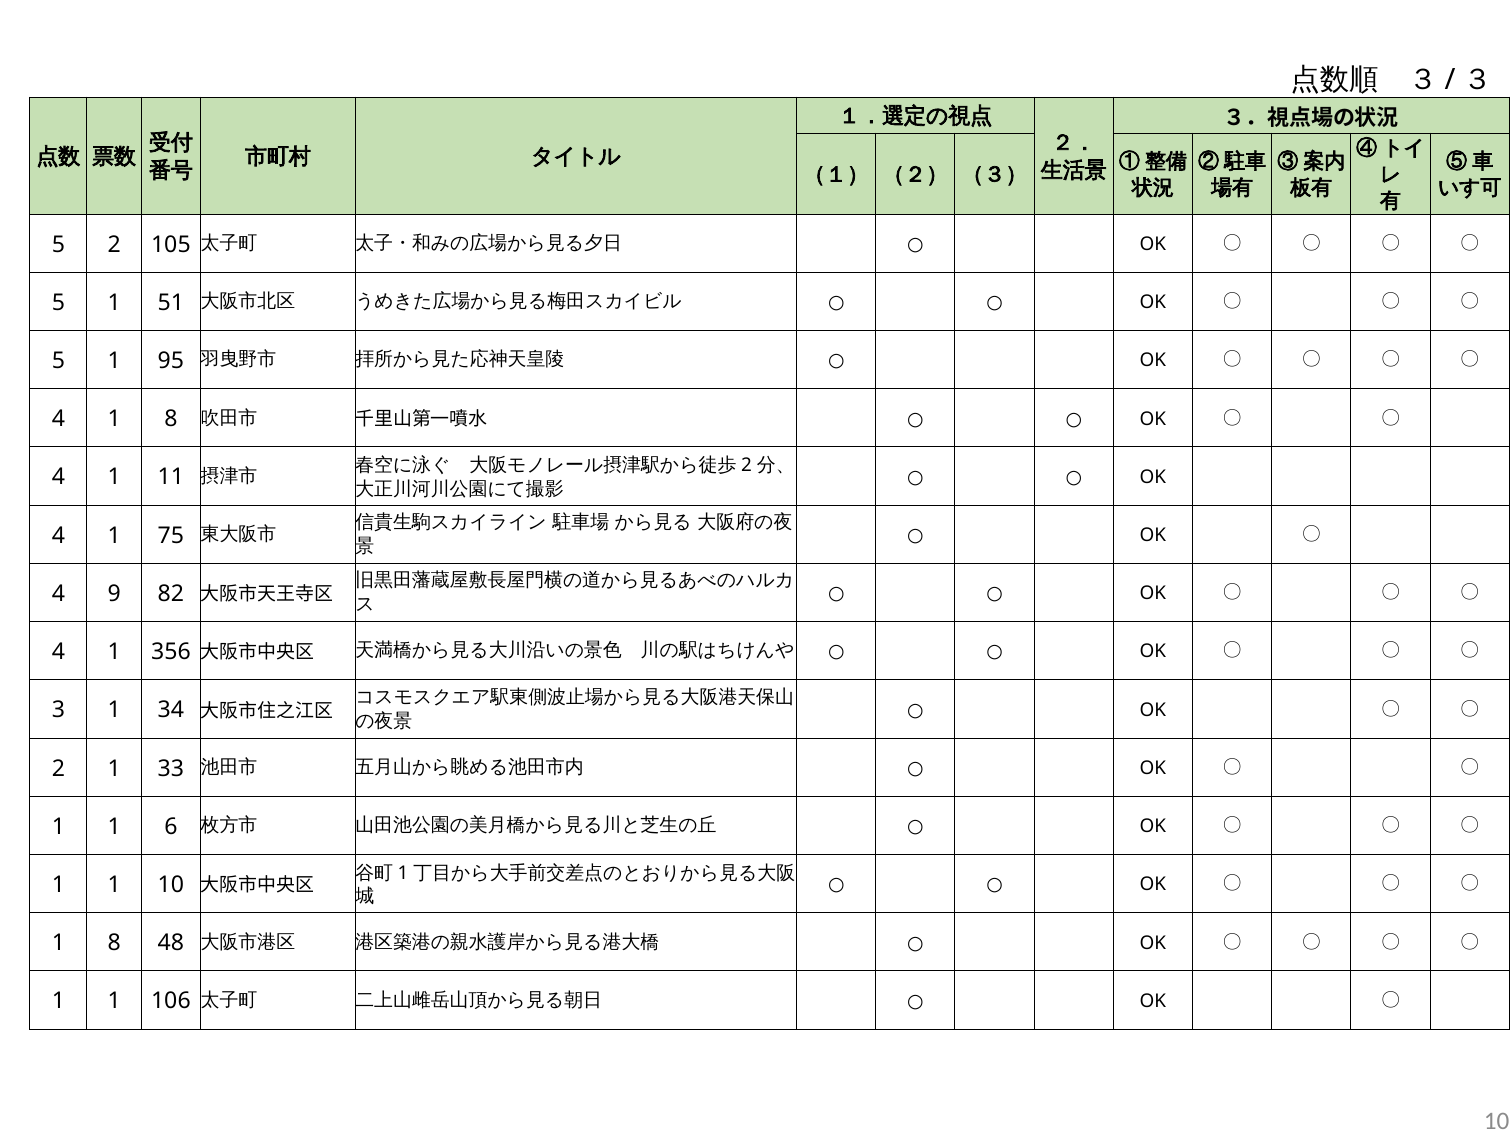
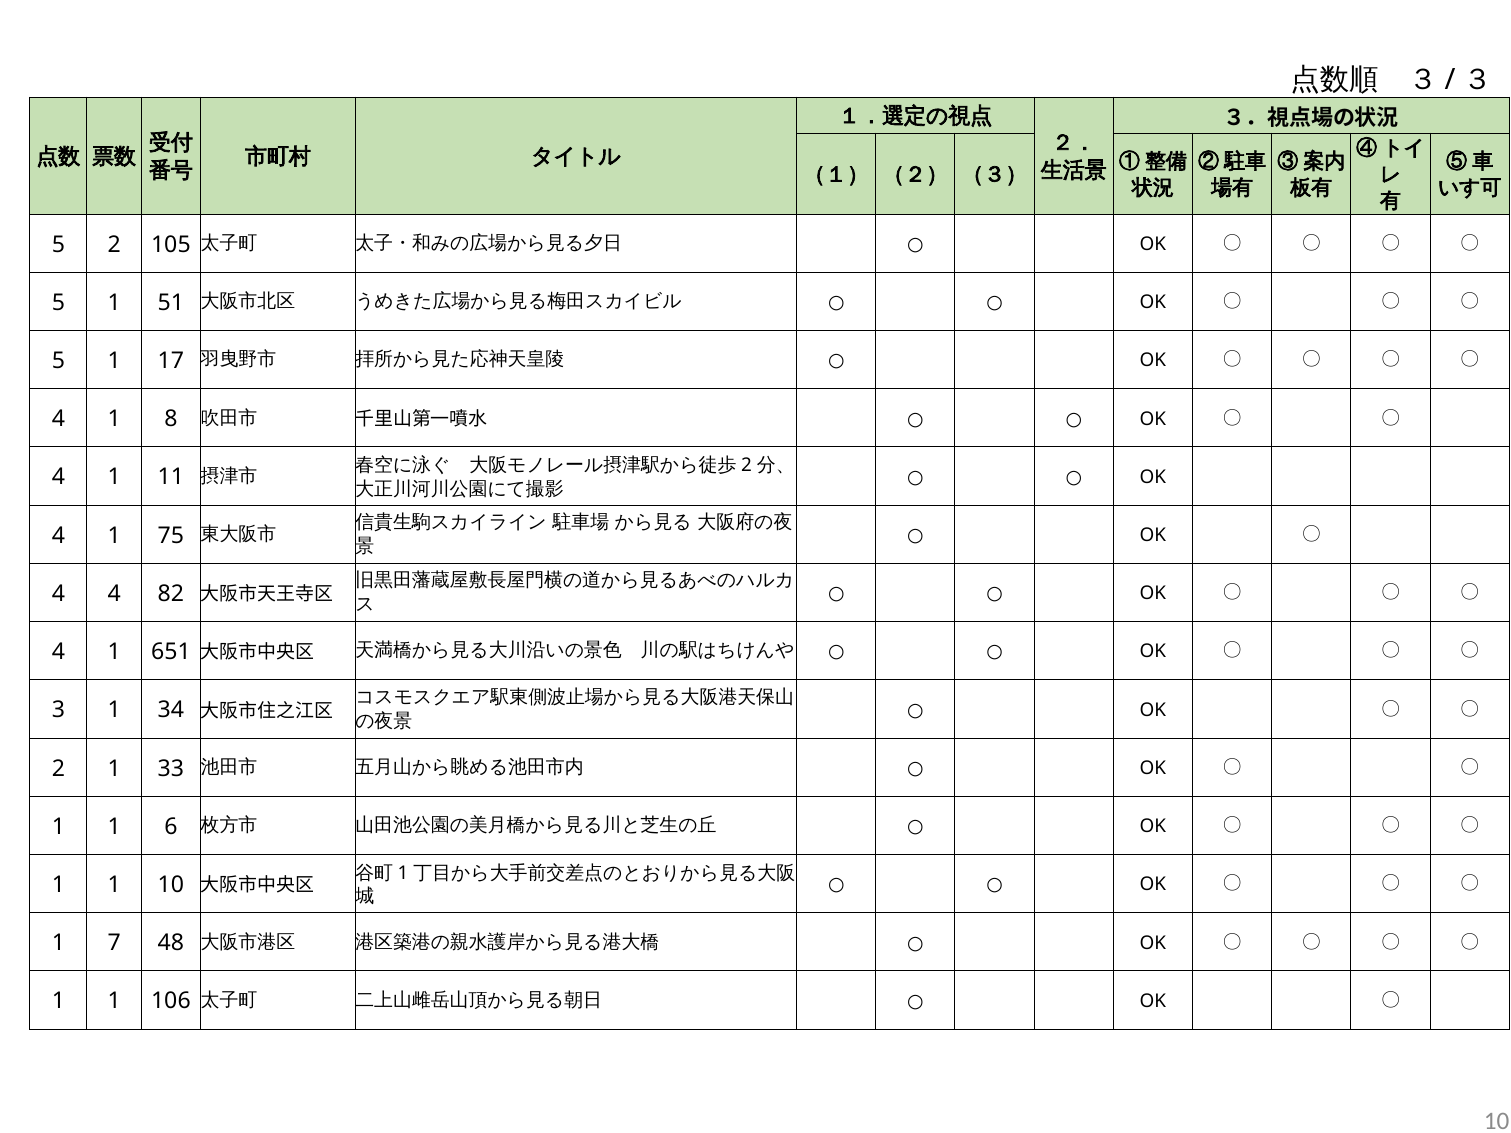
95: 95 -> 17 (171, 361)
4 9: 9 -> 4 (114, 594)
356: 356 -> 651 (171, 652)
8: 8 -> 7 (114, 943)
